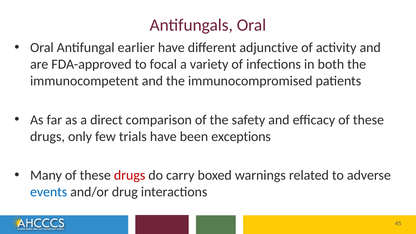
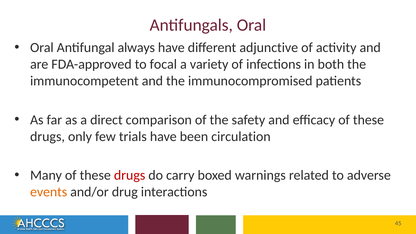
earlier: earlier -> always (136, 48)
exceptions: exceptions -> circulation (241, 136)
events colour: blue -> orange (49, 192)
